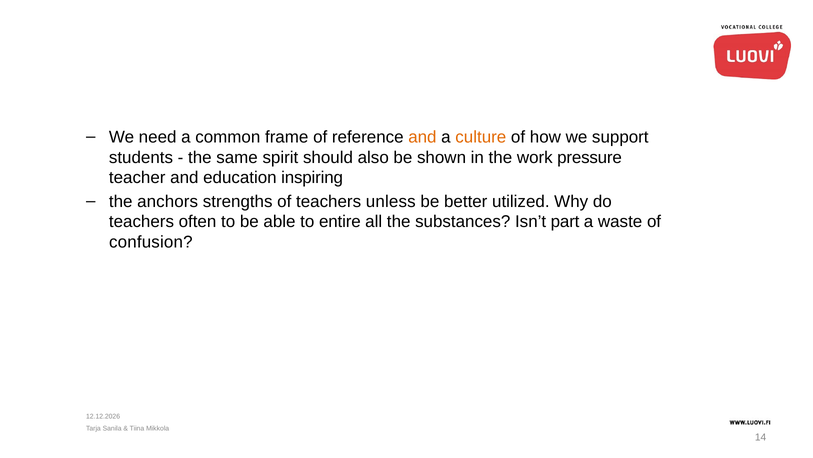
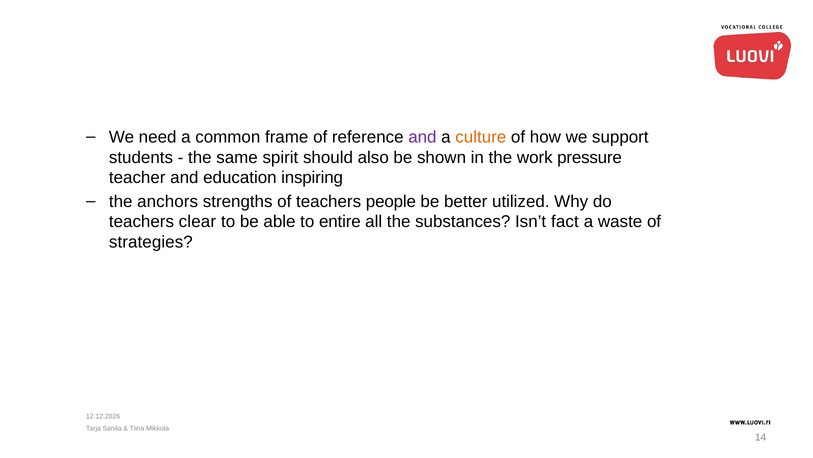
and colour: orange -> purple (422, 137)
unless: unless -> people (391, 201)
often: often -> clear (197, 222)
part: part -> fact (565, 222)
confusion: confusion -> strategies (151, 242)
